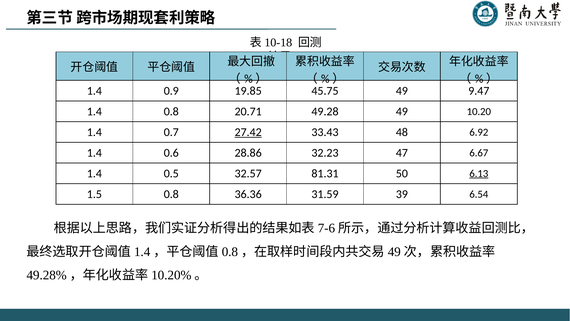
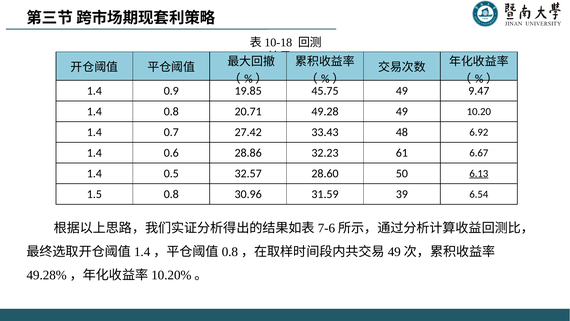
27.42 underline: present -> none (248, 132)
47: 47 -> 61 (402, 153)
81.31: 81.31 -> 28.60 (325, 173)
36.36: 36.36 -> 30.96 (248, 194)
